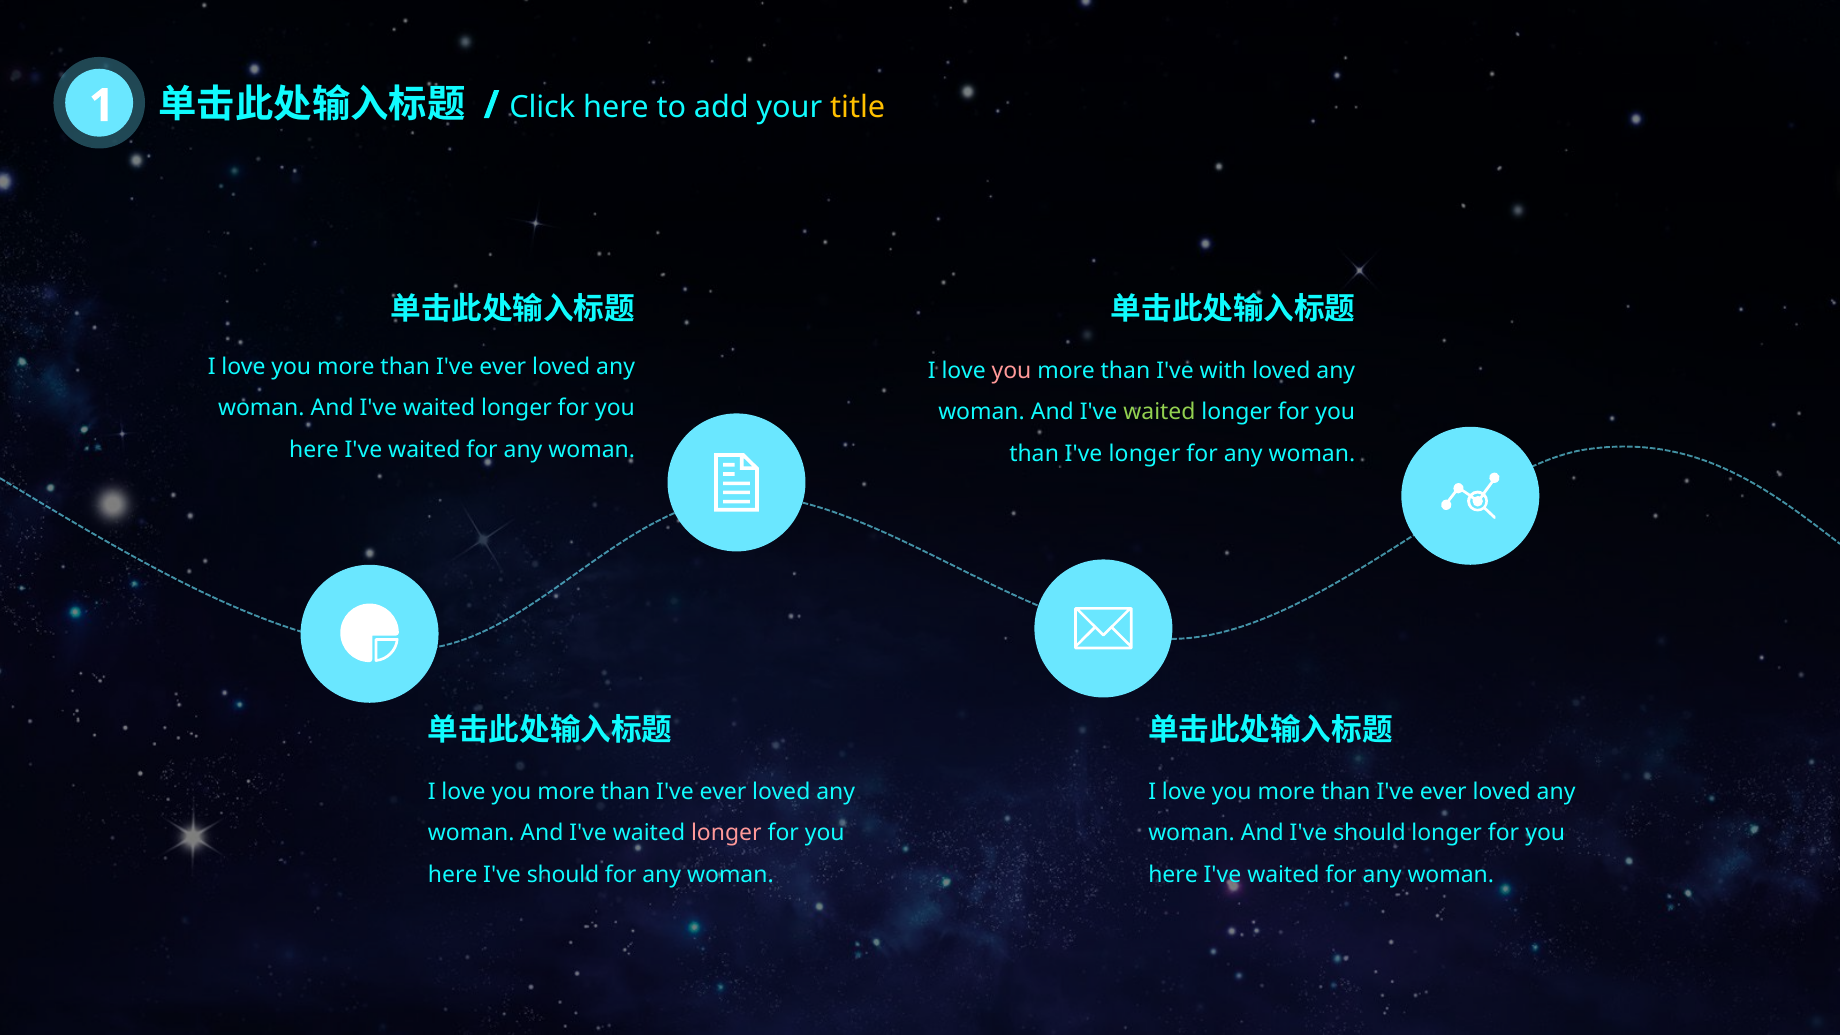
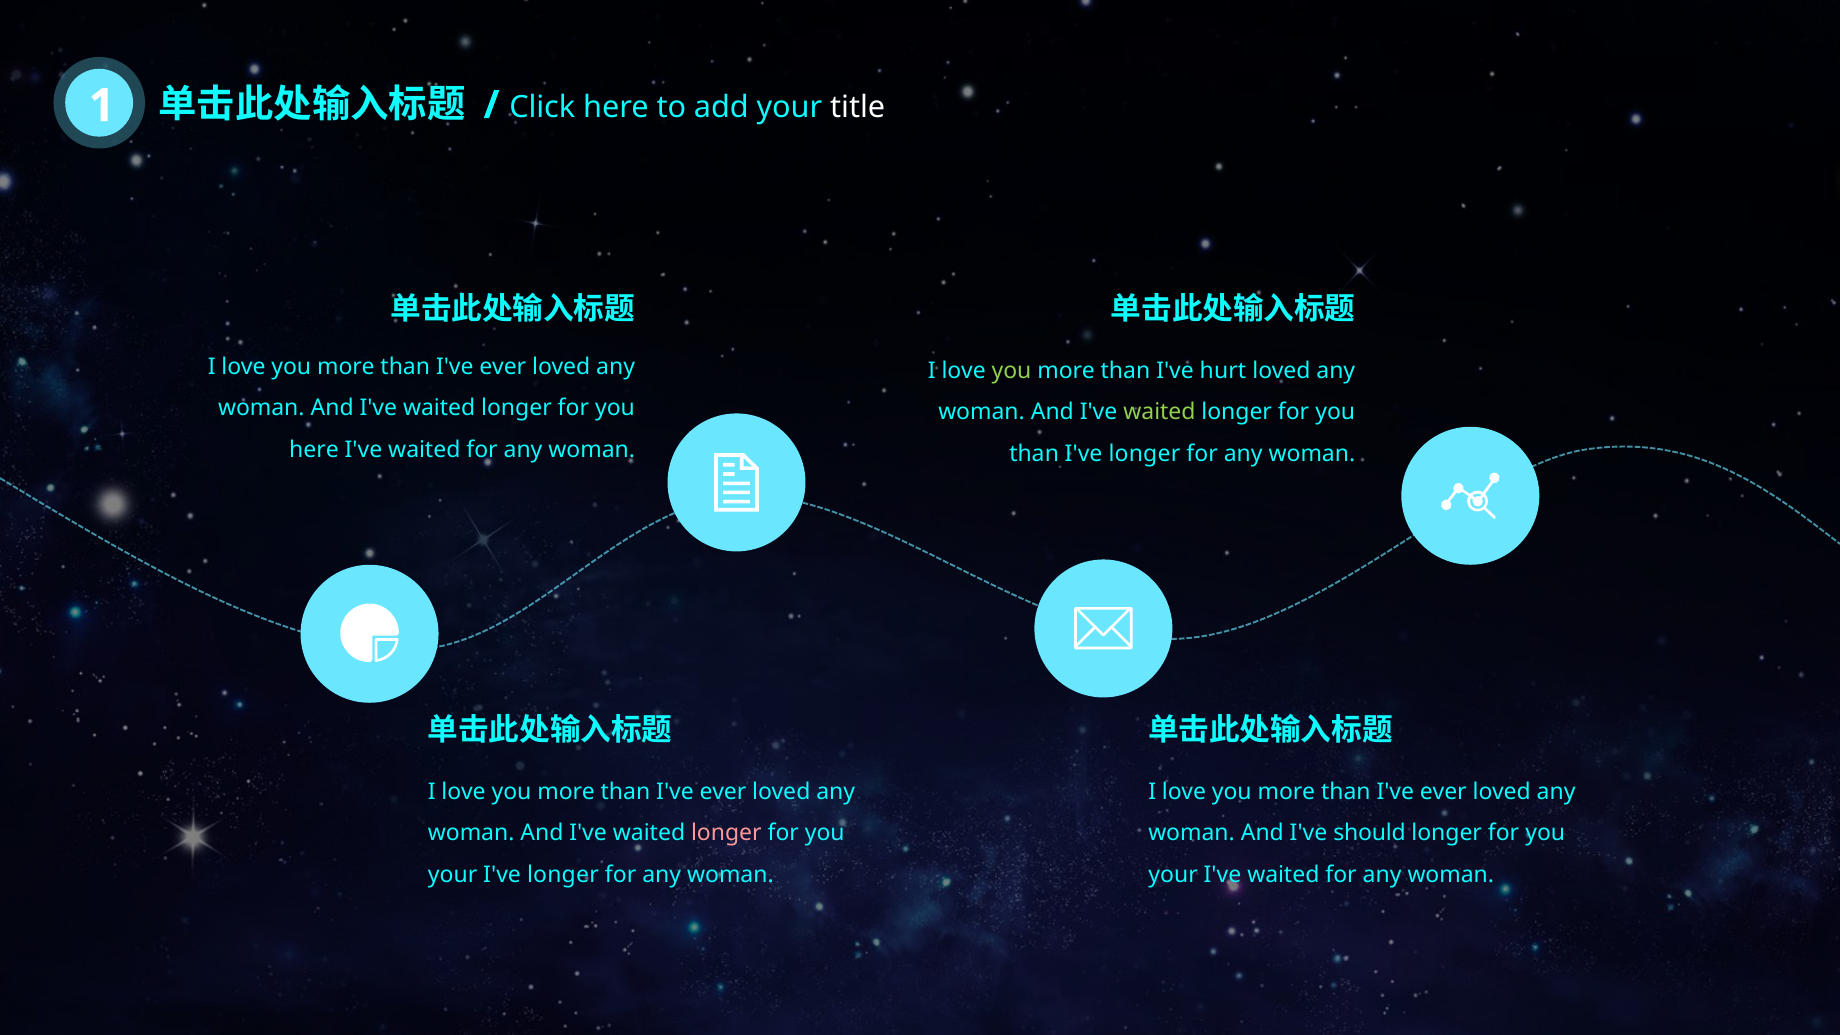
title colour: yellow -> white (858, 108)
you colour: pink -> light green (1011, 371)
with: with -> hurt (1223, 371)
here: here -> your (453, 875)
should: should -> longer (563, 875)
here: here -> your (1173, 875)
